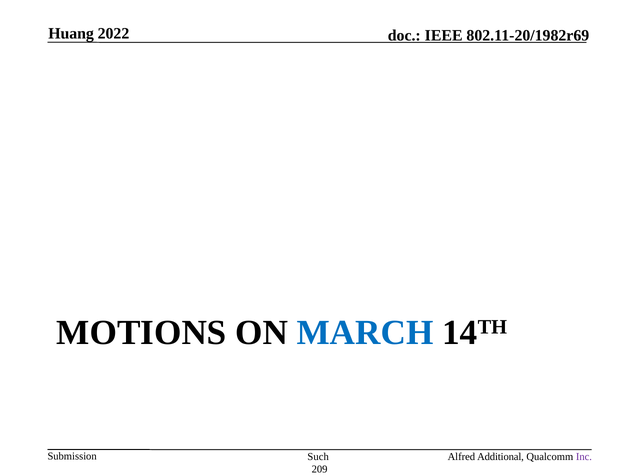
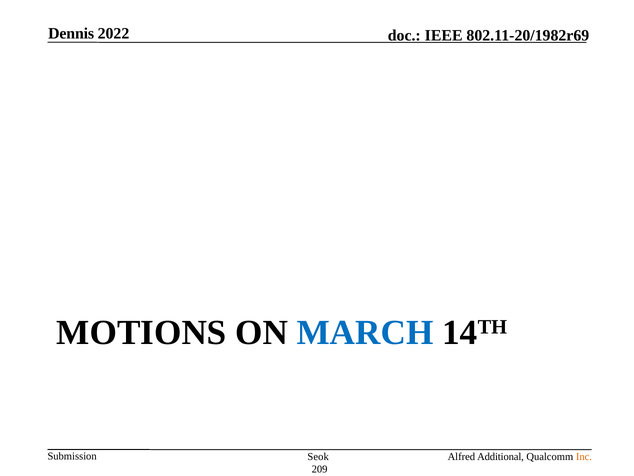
Huang: Huang -> Dennis (71, 34)
Such: Such -> Seok (318, 456)
Inc colour: purple -> orange (584, 456)
